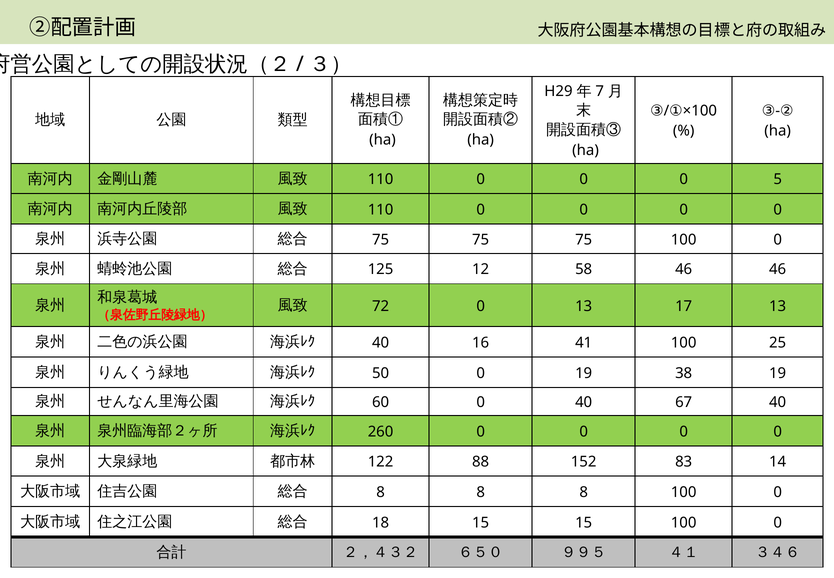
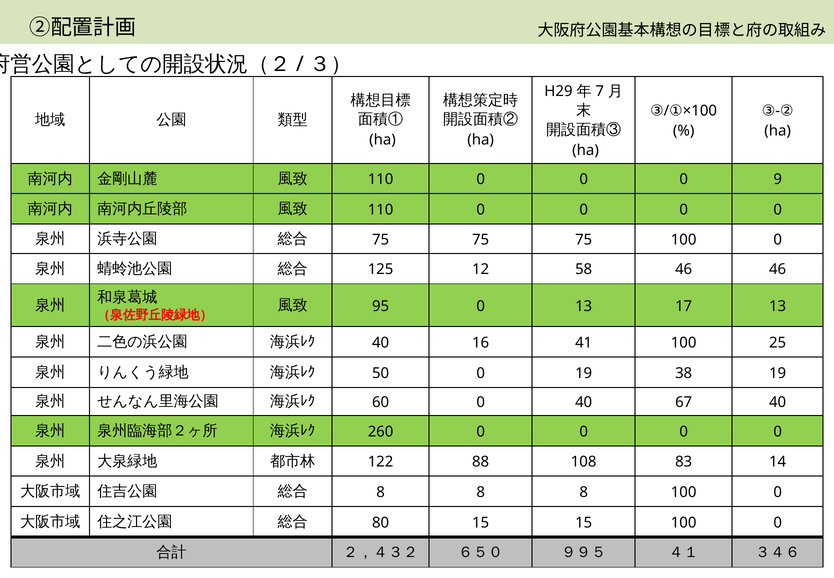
5: 5 -> 9 (778, 179)
72: 72 -> 95 (381, 306)
152: 152 -> 108 (584, 461)
18: 18 -> 80 (381, 522)
